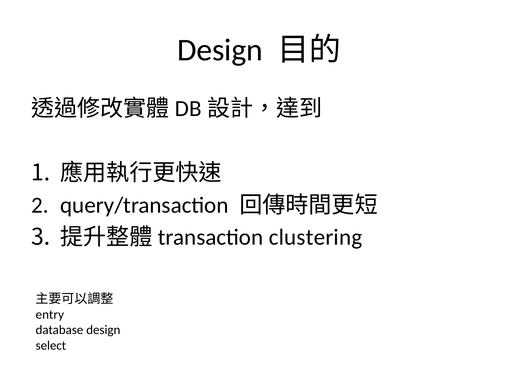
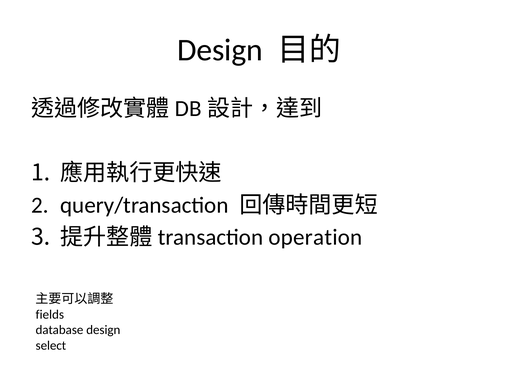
clustering: clustering -> operation (315, 238)
entry: entry -> fields (50, 315)
